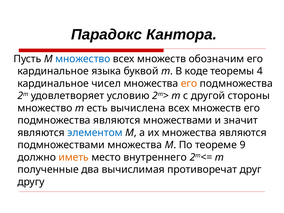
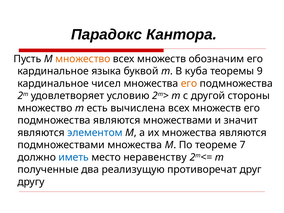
множество colour: blue -> orange (83, 59)
коде: коде -> куба (196, 71)
4: 4 -> 9 (260, 71)
9: 9 -> 7 (243, 145)
иметь colour: orange -> blue (74, 157)
внутреннего: внутреннего -> неравенству (155, 157)
вычислимая: вычислимая -> реализущую (133, 170)
